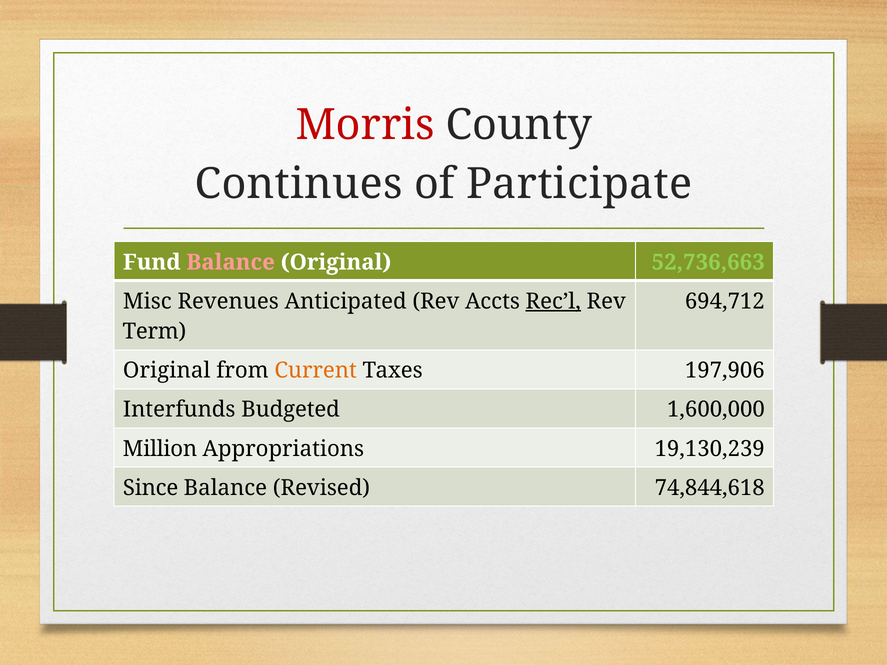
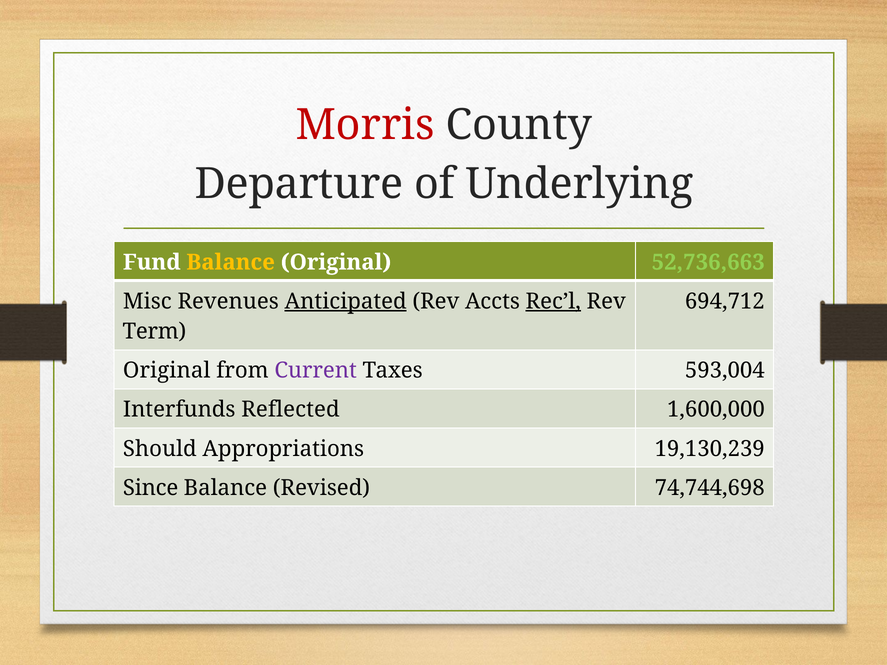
Continues: Continues -> Departure (299, 184)
Participate: Participate -> Underlying (580, 184)
Balance colour: pink -> yellow (231, 262)
Anticipated underline: none -> present (346, 301)
Current colour: orange -> purple (316, 371)
197,906: 197,906 -> 593,004 (725, 371)
Budgeted: Budgeted -> Reflected (290, 410)
Million: Million -> Should (160, 449)
74,844,618: 74,844,618 -> 74,744,698 (710, 488)
